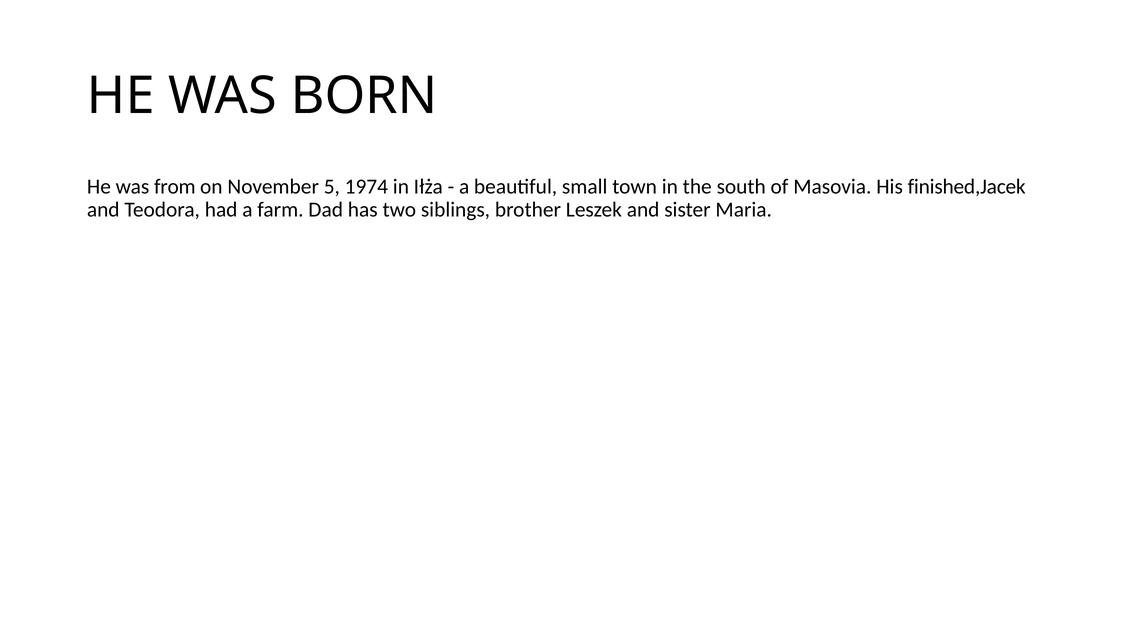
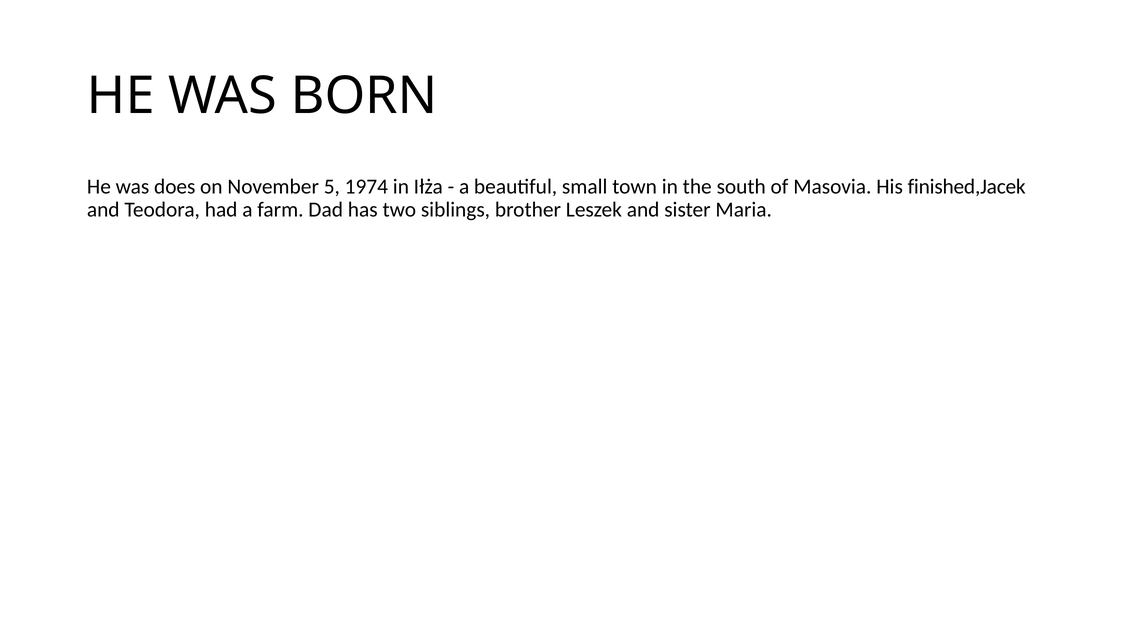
from: from -> does (175, 187)
